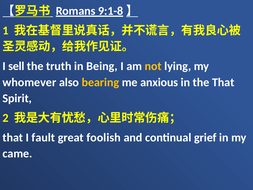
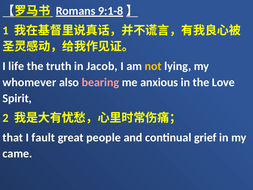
sell: sell -> life (16, 66)
Being: Being -> Jacob (102, 66)
bearing colour: yellow -> pink (100, 82)
the That: That -> Love (223, 82)
foolish: foolish -> people (104, 137)
